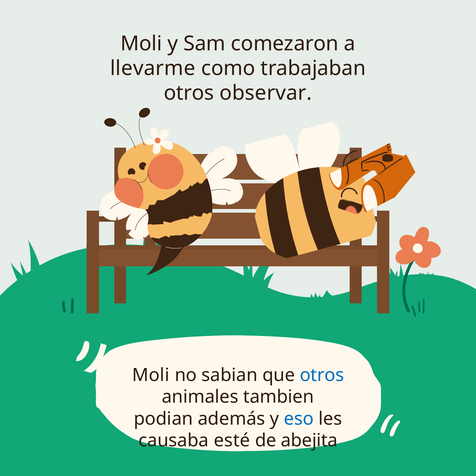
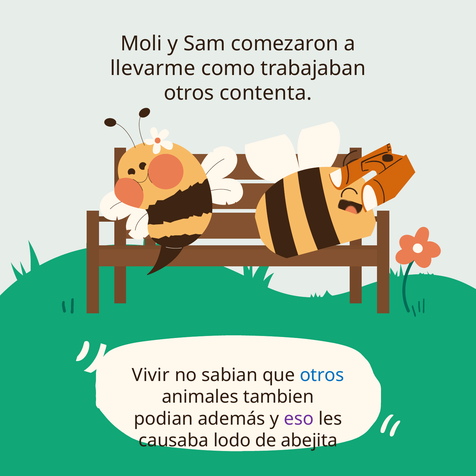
observar: observar -> contenta (266, 93)
Moli: Moli -> Vivir (151, 375)
eso colour: blue -> purple (299, 419)
esté: esté -> lodo (232, 441)
